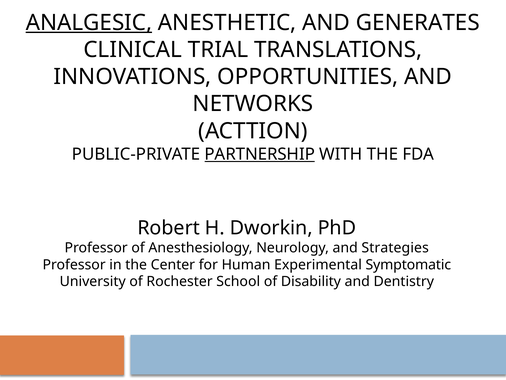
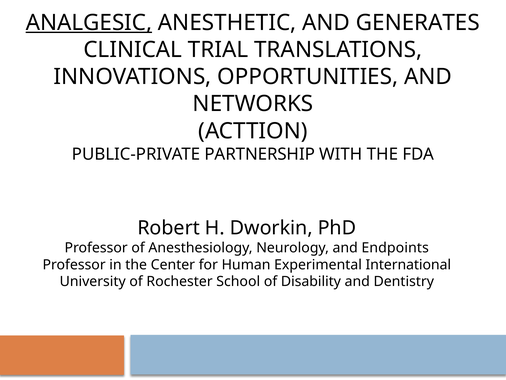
PARTNERSHIP underline: present -> none (260, 154)
Strategies: Strategies -> Endpoints (395, 247)
Symptomatic: Symptomatic -> International (408, 264)
